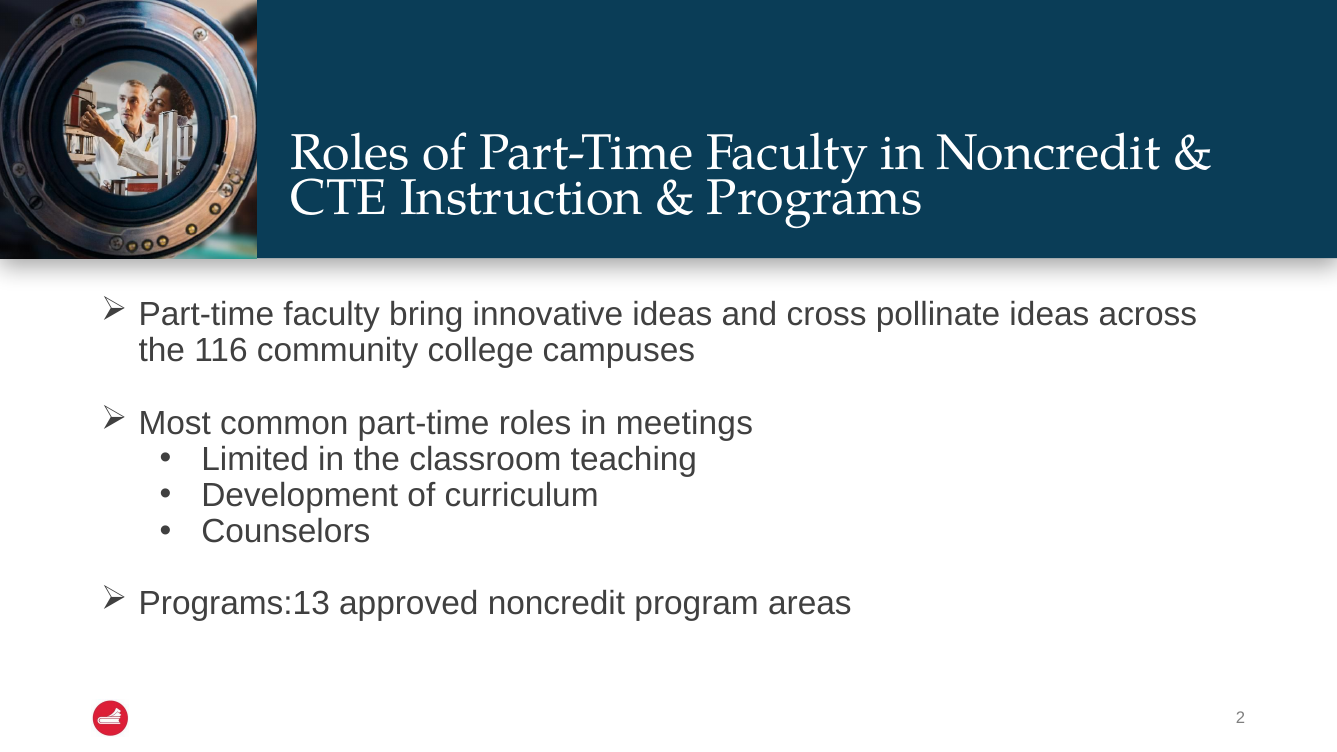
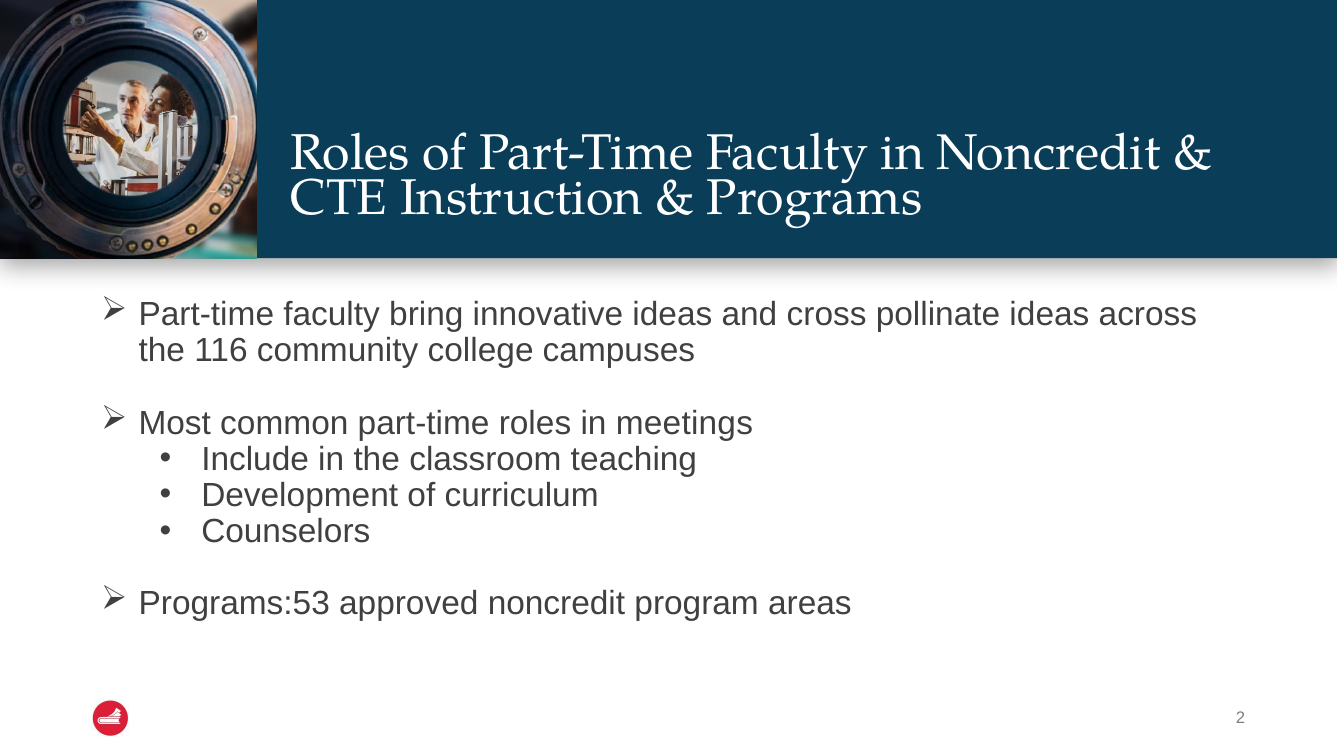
Limited: Limited -> Include (255, 459)
Programs:13: Programs:13 -> Programs:53 (234, 604)
